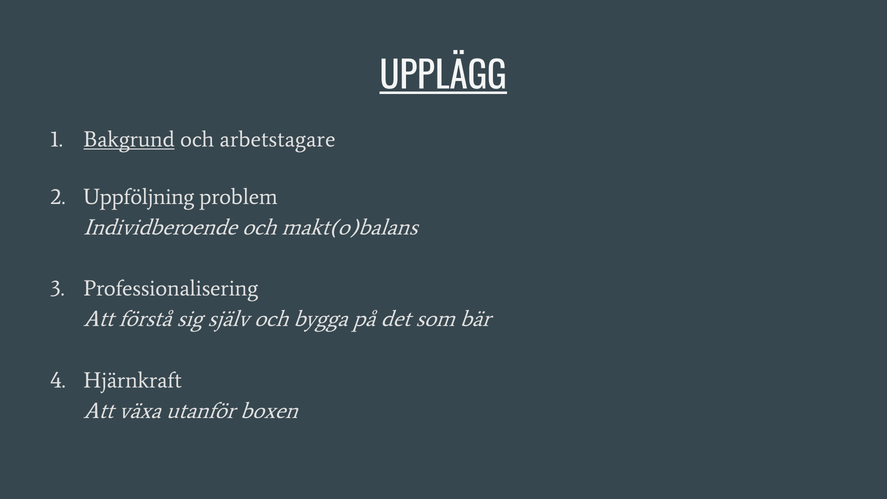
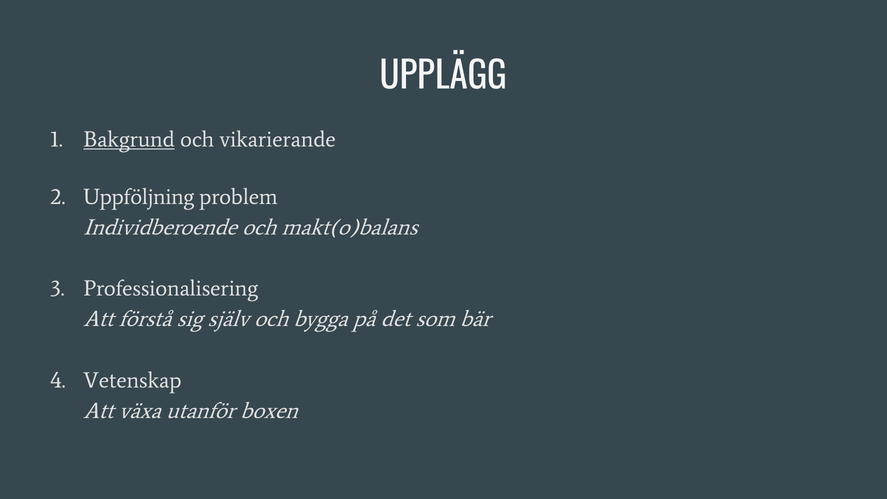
UPPLÄGG underline: present -> none (443, 77)
arbetstagare: arbetstagare -> vikarierande (278, 139)
Hjärnkraft: Hjärnkraft -> Vetenskap (132, 380)
